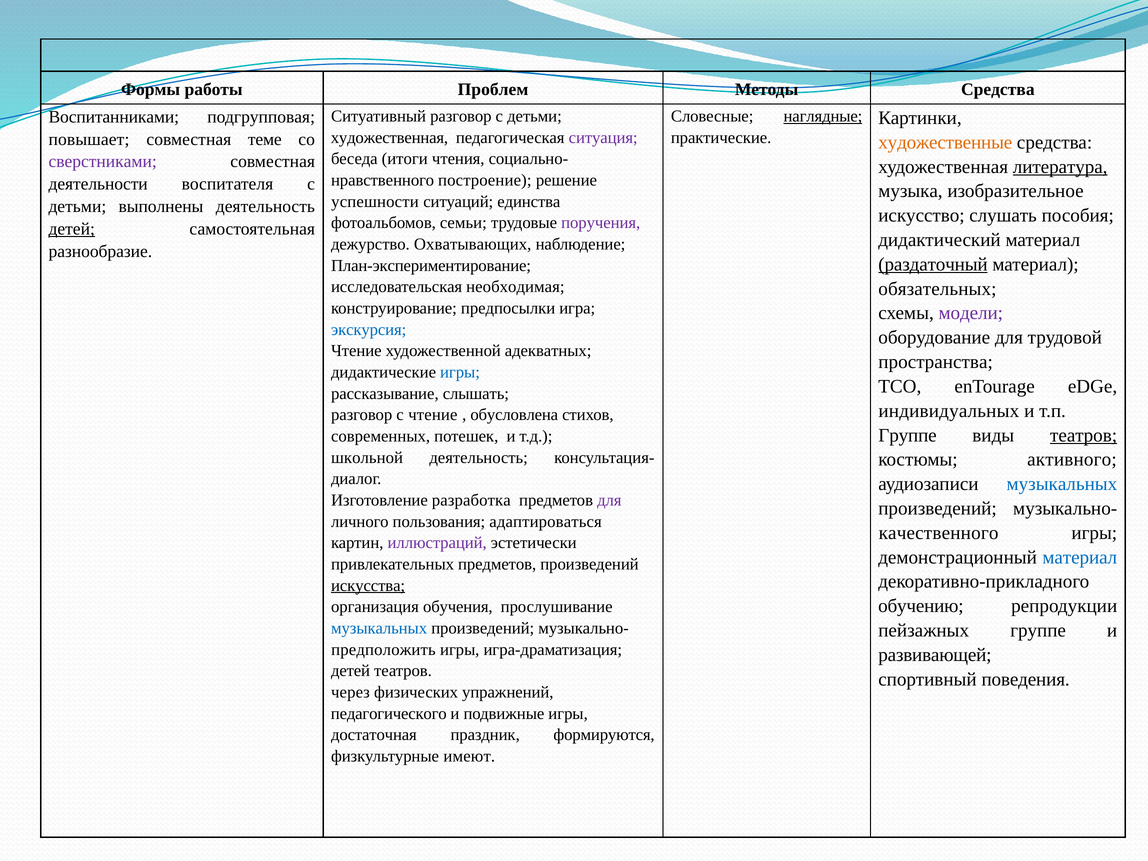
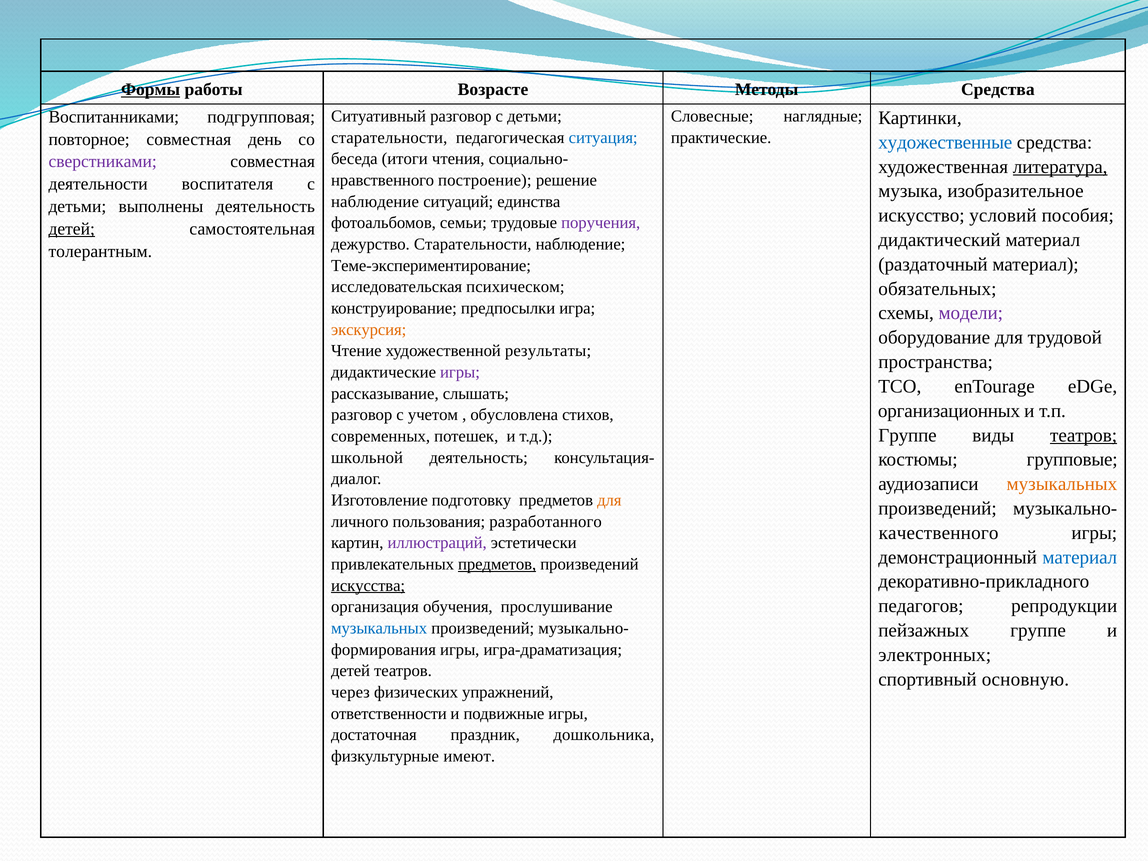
Формы underline: none -> present (151, 89)
Проблем: Проблем -> Возрасте (493, 89)
наглядные underline: present -> none (823, 116)
художественная: художественная -> старательности (389, 138)
ситуация colour: purple -> blue (603, 138)
повышает: повышает -> повторное (89, 139)
теме: теме -> день (265, 139)
художественные colour: orange -> blue (945, 142)
успешности: успешности -> наблюдение (375, 202)
слушать: слушать -> условий (1003, 216)
дежурство Охватывающих: Охватывающих -> Старательности (473, 244)
разнообразие: разнообразие -> толерантным (100, 251)
раздаточный underline: present -> none (933, 264)
План-экспериментирование: План-экспериментирование -> Теме-экспериментирование (431, 266)
необходимая: необходимая -> психическом (515, 287)
экскурсия colour: blue -> orange (369, 330)
адекватных: адекватных -> результаты (548, 351)
игры colour: blue -> purple (460, 372)
индивидуальных: индивидуальных -> организационных (949, 411)
с чтение: чтение -> учетом (433, 415)
активного: активного -> групповые (1072, 460)
музыкальных colour: blue -> orange (1062, 484)
разработка: разработка -> подготовку (471, 500)
для colour: purple -> orange (609, 500)
адаптироваться: адаптироваться -> разработанного (546, 522)
предметов underline: none -> present (497, 564)
обучению: обучению -> педагогов (921, 606)
предположить: предположить -> формирования (384, 650)
развивающей: развивающей -> электронных (935, 655)
поведения: поведения -> основную (1025, 679)
педагогического: педагогического -> ответственности (389, 714)
формируются: формируются -> дошкольника (604, 735)
